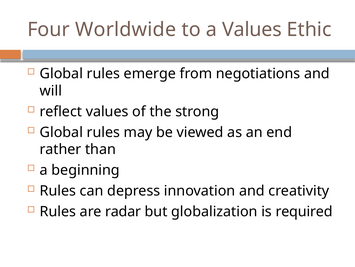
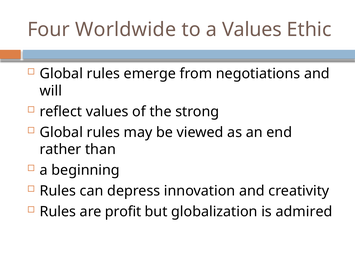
radar: radar -> profit (123, 211)
required: required -> admired (304, 211)
